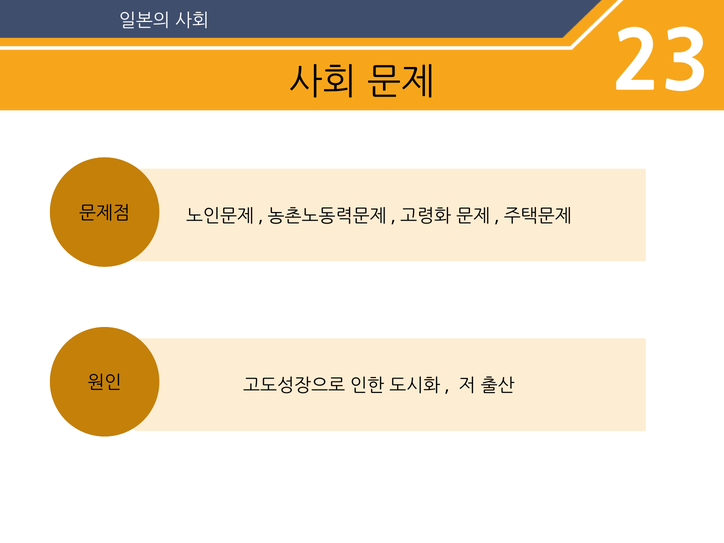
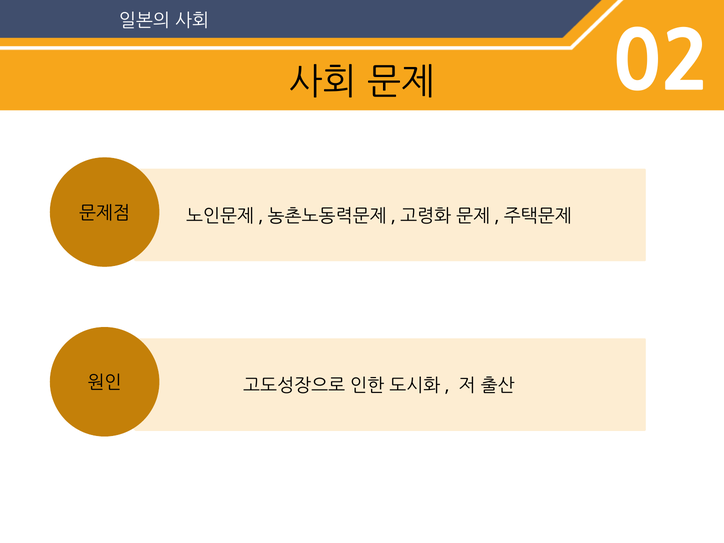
23: 23 -> 02 (661, 63)
